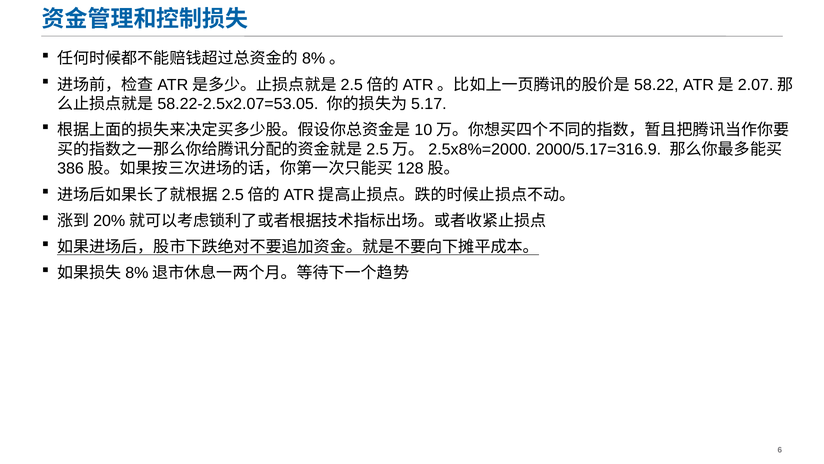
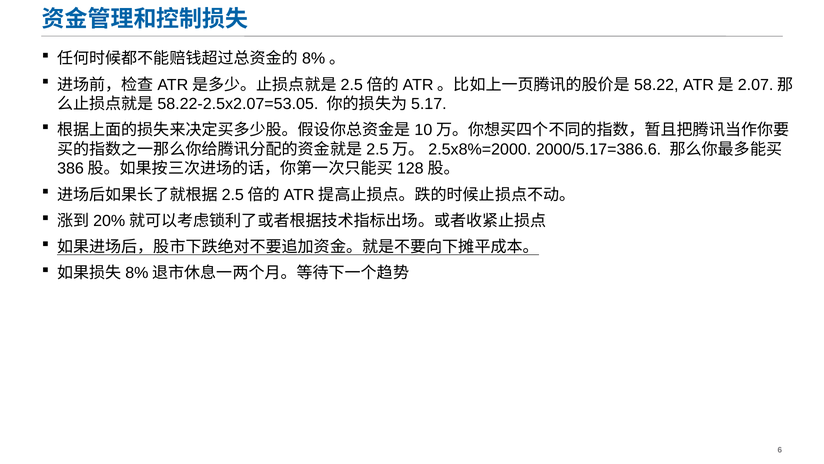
2000/5.17=316.9: 2000/5.17=316.9 -> 2000/5.17=386.6 (598, 149)
